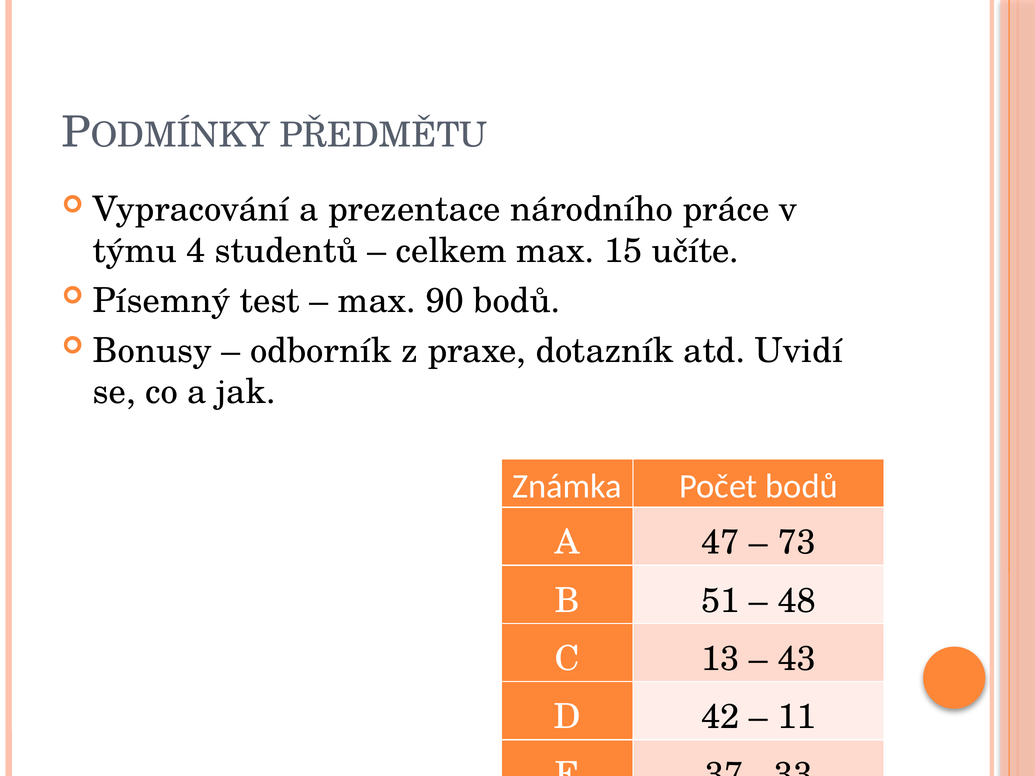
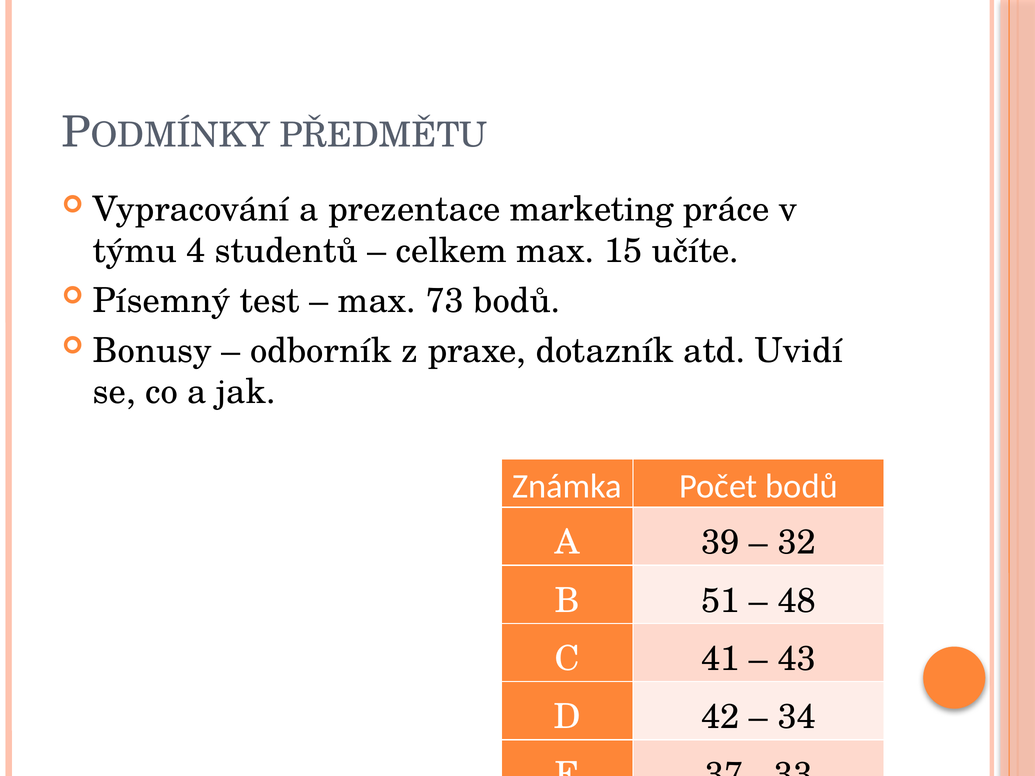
národního: národního -> marketing (592, 209)
90: 90 -> 73 (445, 301)
47: 47 -> 39 (720, 543)
73: 73 -> 32 (797, 543)
13: 13 -> 41 (720, 659)
11: 11 -> 34 (797, 717)
